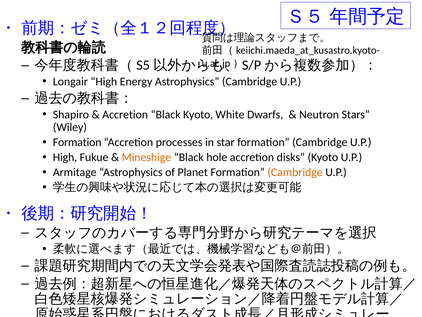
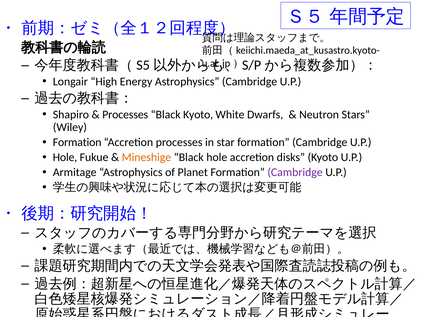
Accretion: Accretion -> Processes (125, 114)
High: High -> Hole (65, 157)
Cambridge colour: orange -> purple (295, 172)
